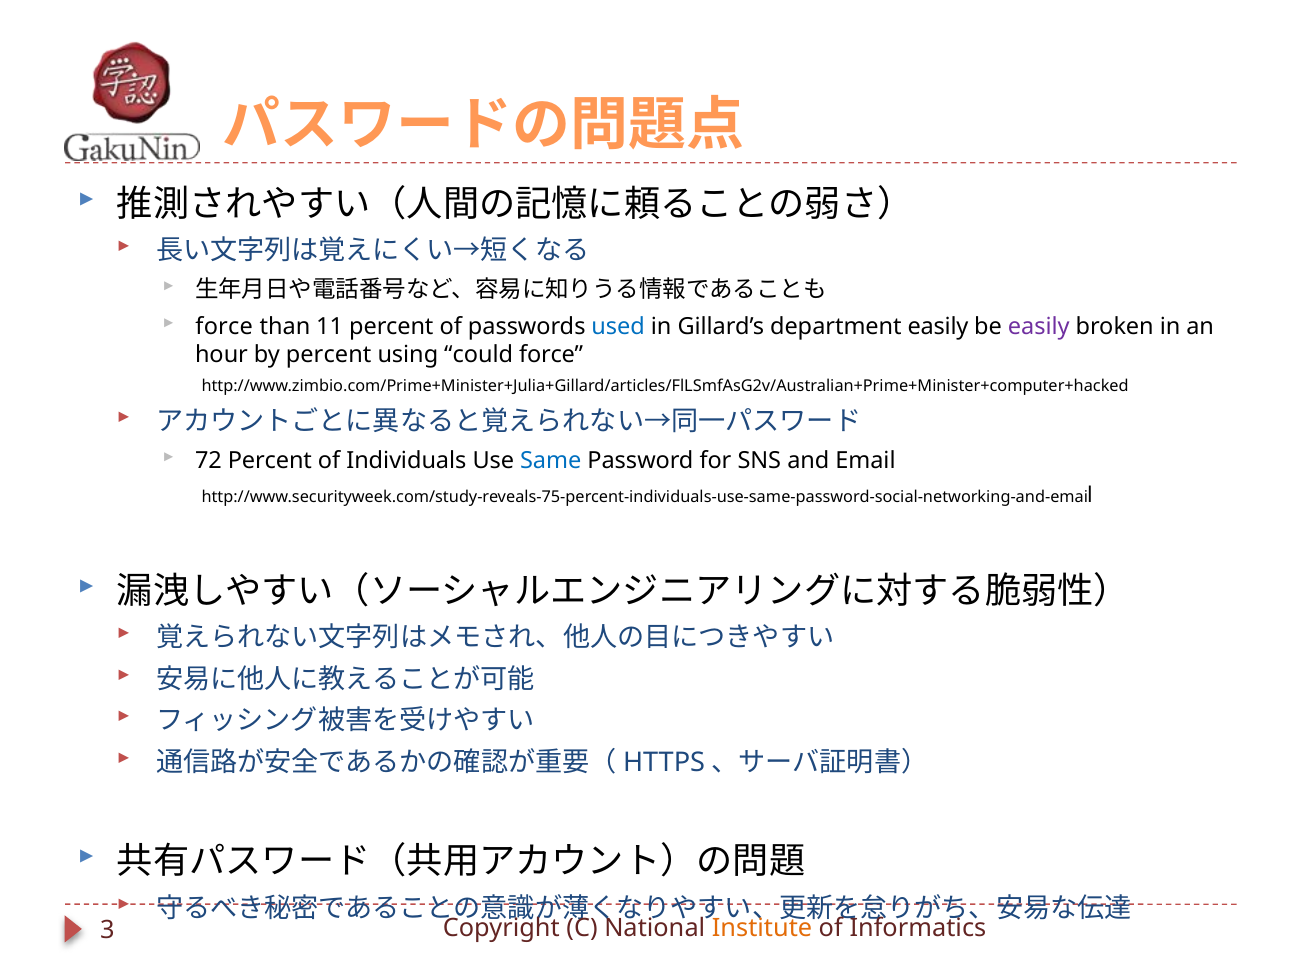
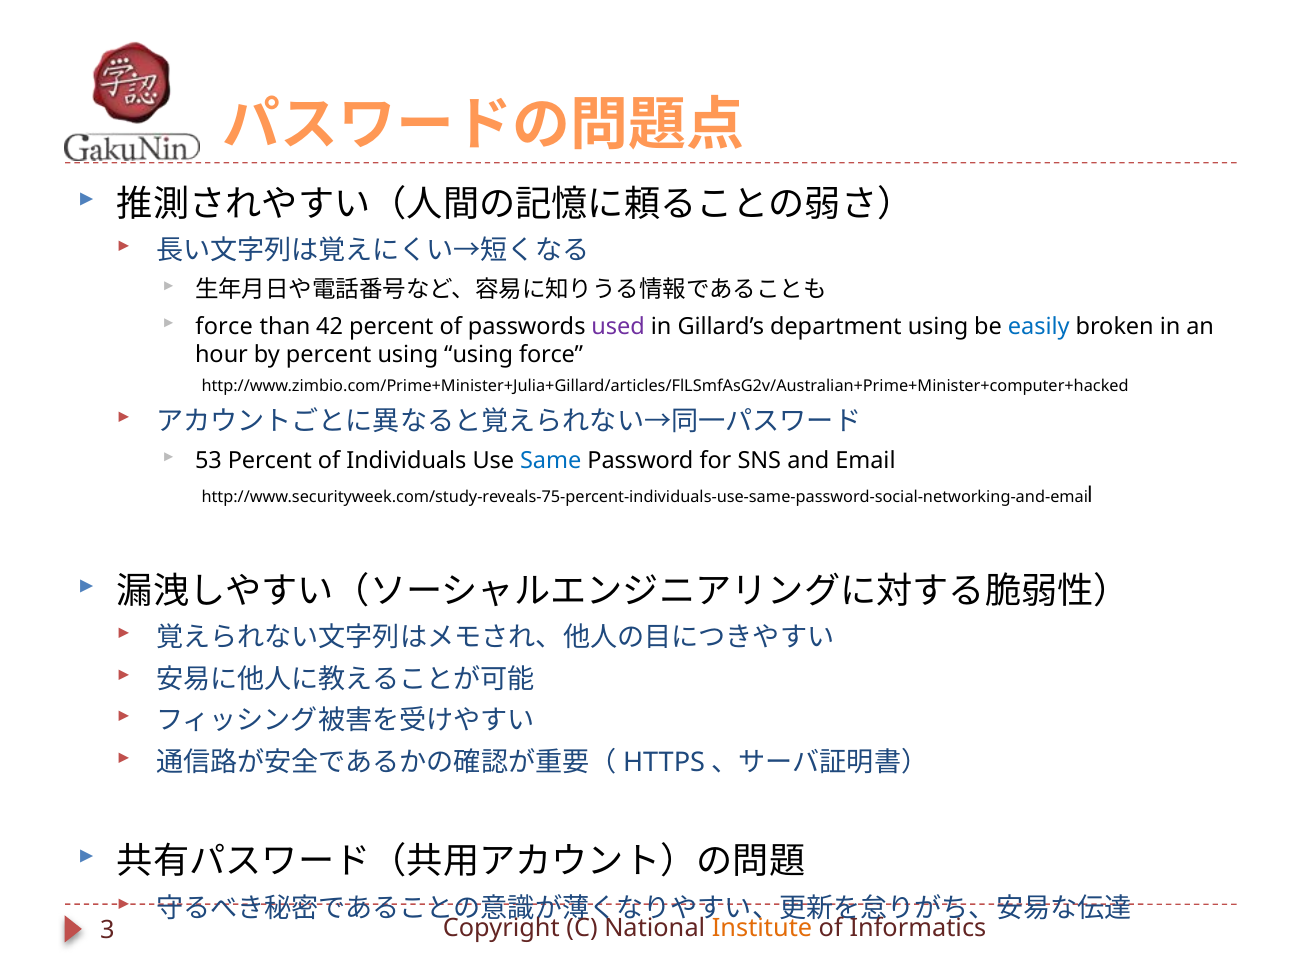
11: 11 -> 42 (330, 327)
used colour: blue -> purple (618, 327)
department easily: easily -> using (938, 327)
easily colour: purple -> blue (1039, 327)
using could: could -> using (479, 355)
72: 72 -> 53 (209, 461)
